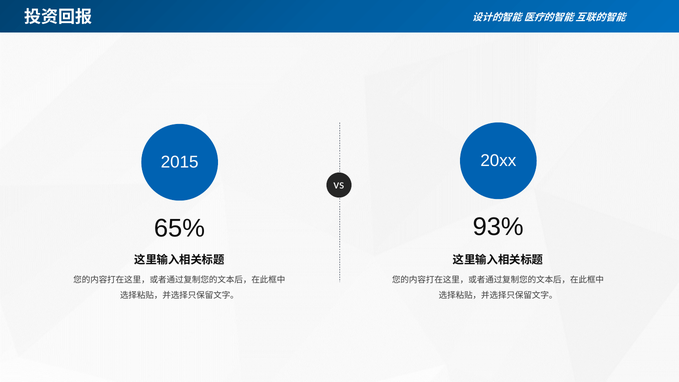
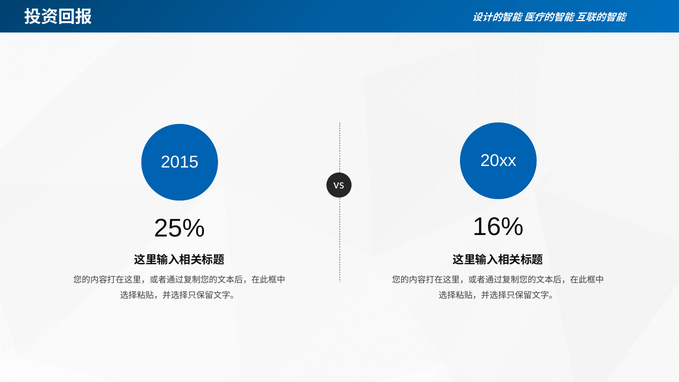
93%: 93% -> 16% (498, 227)
65%: 65% -> 25% (179, 228)
